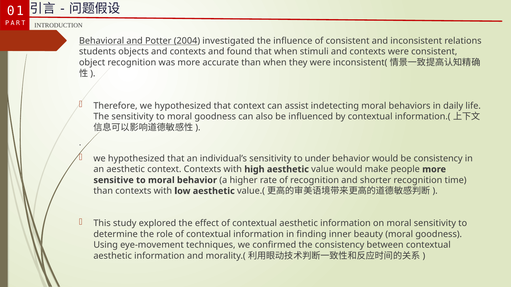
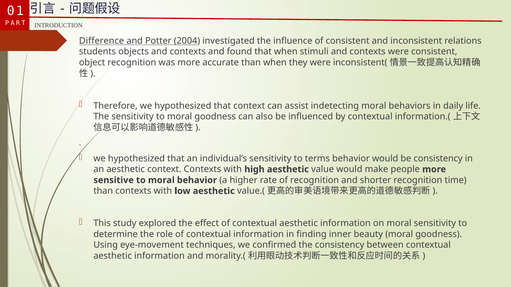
Behavioral: Behavioral -> Difference (102, 41)
under: under -> terms (317, 159)
